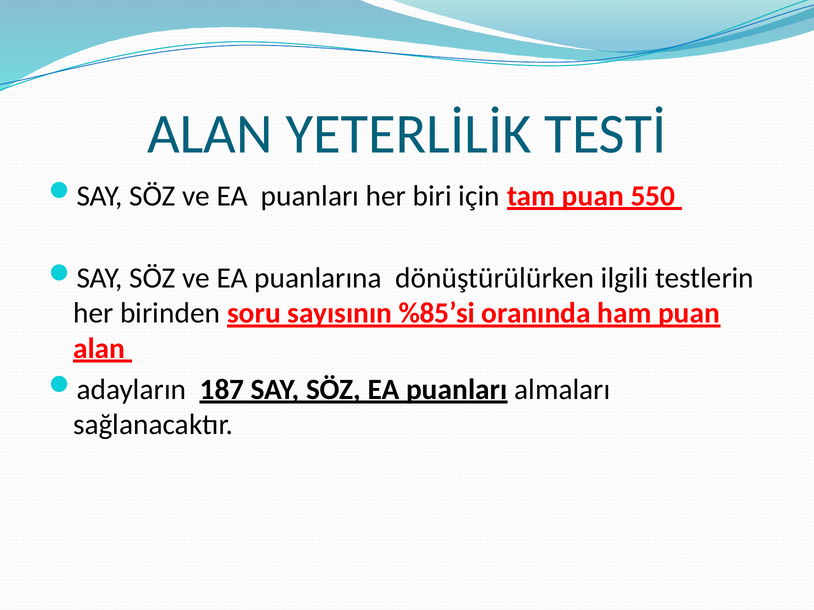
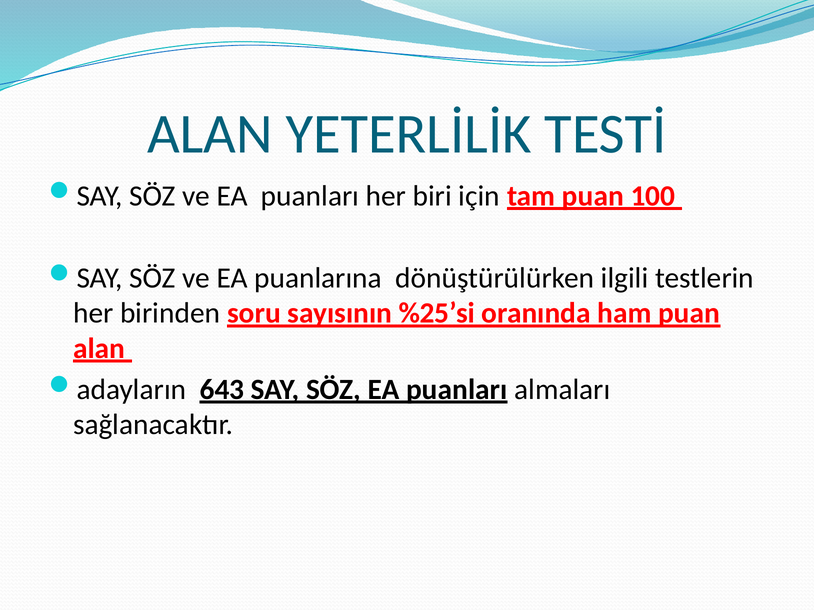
550: 550 -> 100 (653, 196)
%85’si: %85’si -> %25’si (437, 313)
187: 187 -> 643 (222, 390)
